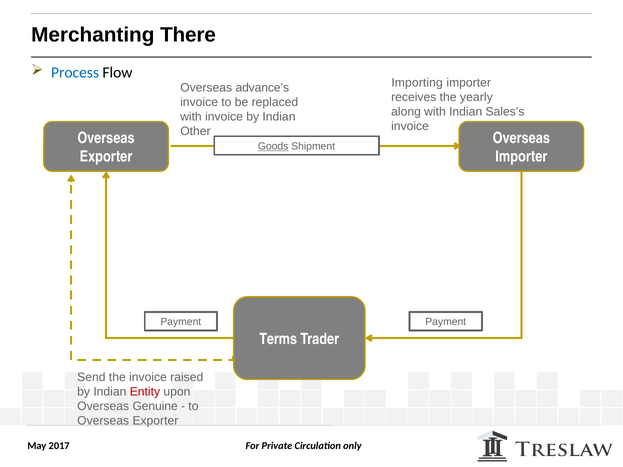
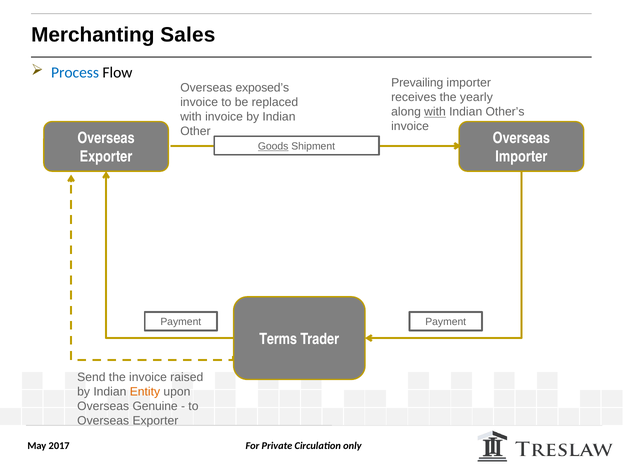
There: There -> Sales (188, 35)
Importing: Importing -> Prevailing (417, 83)
advance’s: advance’s -> exposed’s (262, 88)
with underline: none -> present (435, 112)
Sales’s: Sales’s -> Other’s (505, 112)
Entity colour: red -> orange (145, 392)
